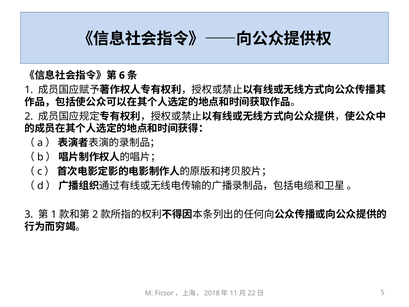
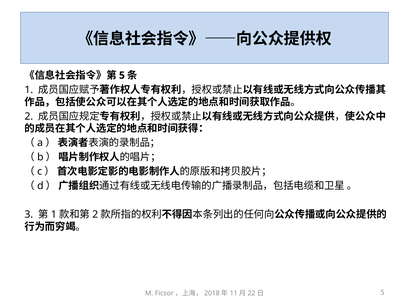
6: 6 -> 5 (122, 75)
